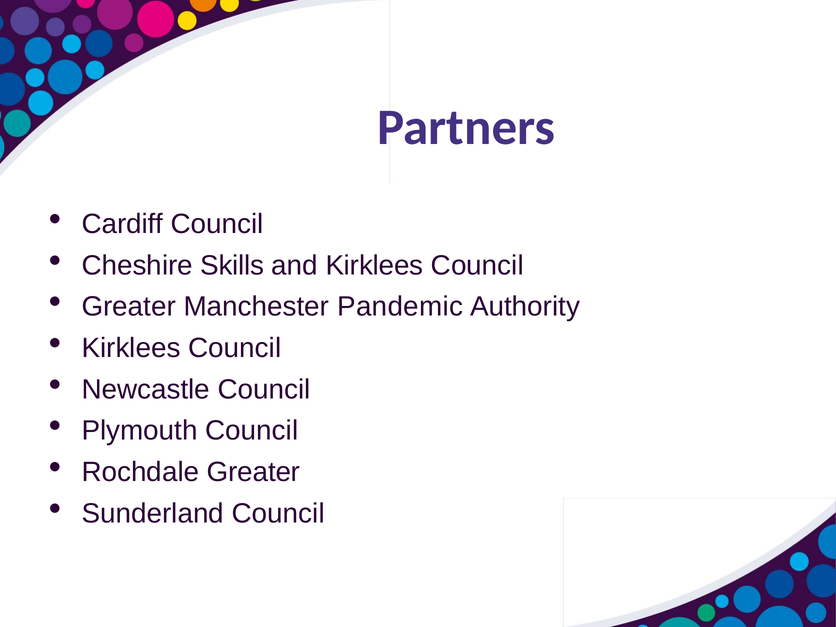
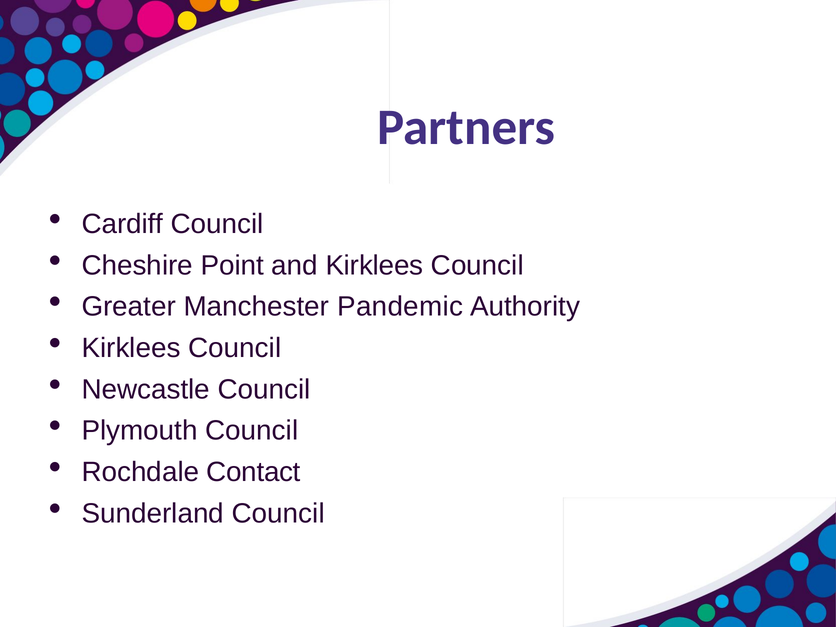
Skills: Skills -> Point (232, 265)
Rochdale Greater: Greater -> Contact (254, 472)
